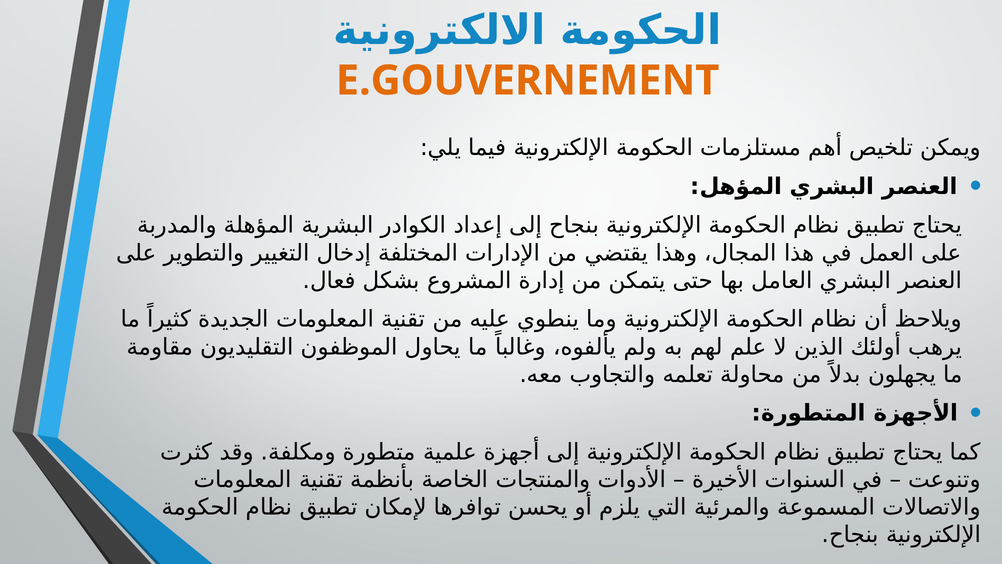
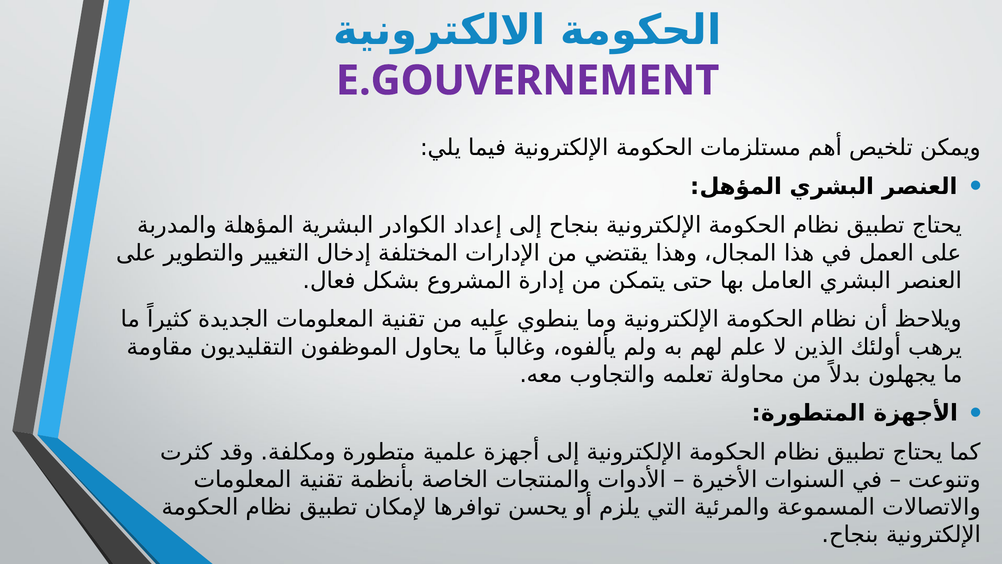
E.GOUVERNEMENT colour: orange -> purple (528, 81)
